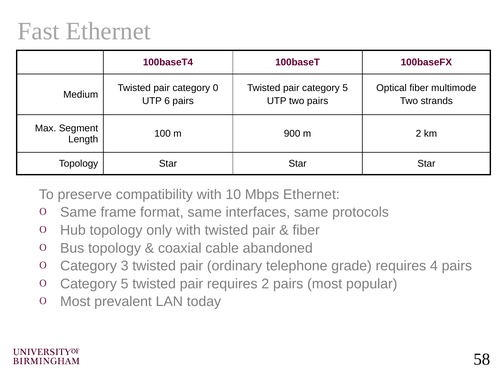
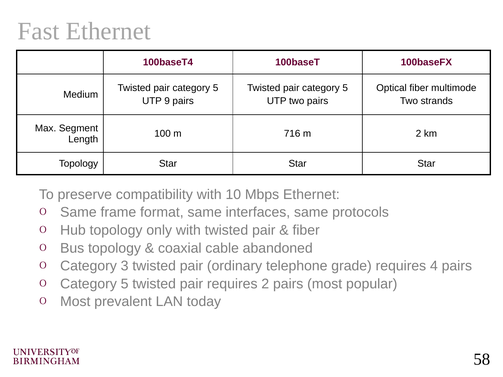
0: 0 -> 5 (216, 88)
6: 6 -> 9 (167, 101)
900: 900 -> 716 (292, 134)
